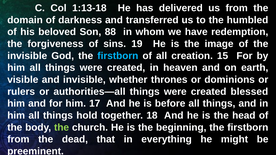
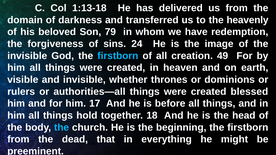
humbled: humbled -> heavenly (248, 20)
88: 88 -> 79 (110, 32)
19: 19 -> 24 (137, 44)
15: 15 -> 49 (223, 56)
the colour: light green -> light blue (62, 128)
